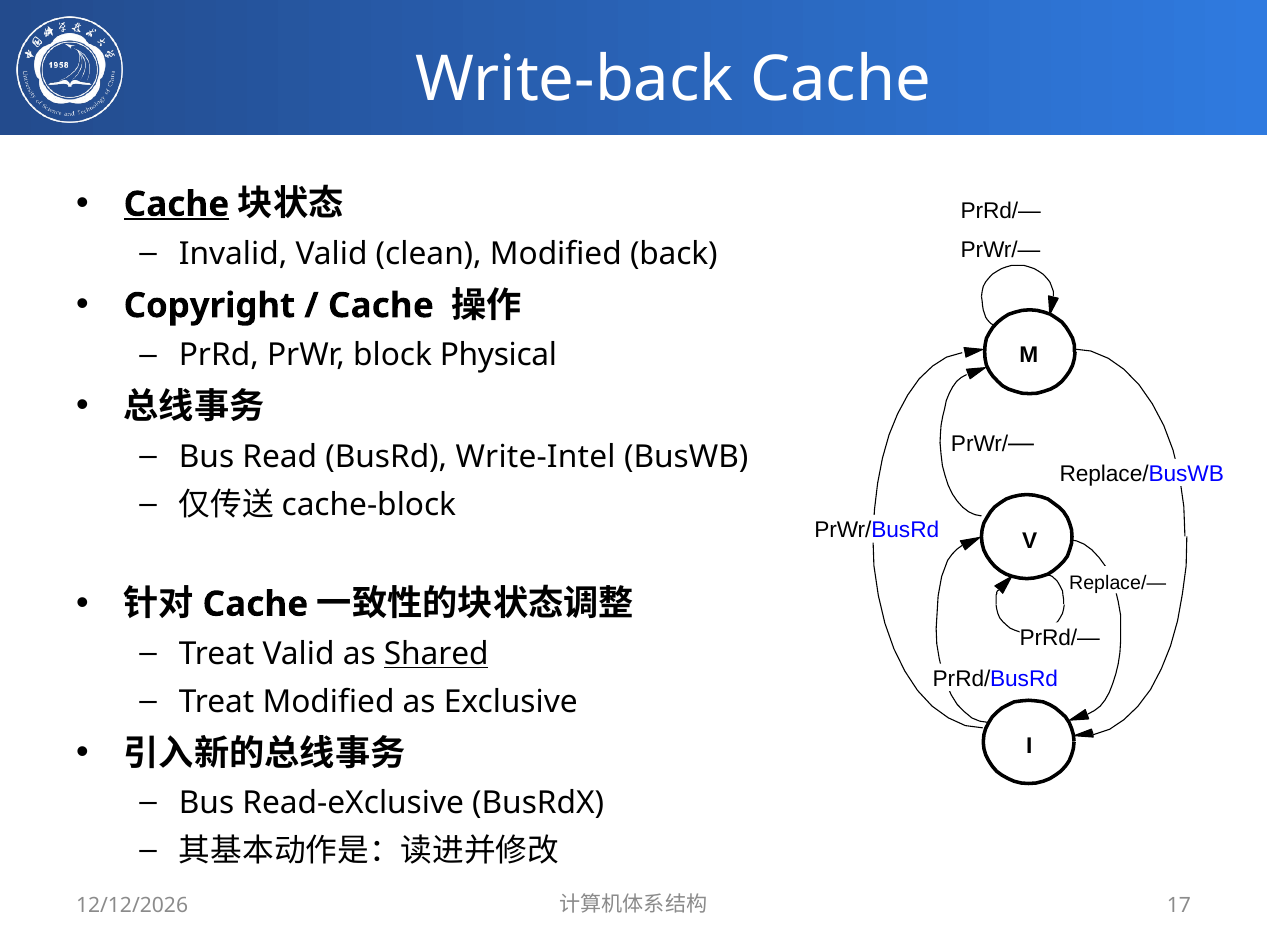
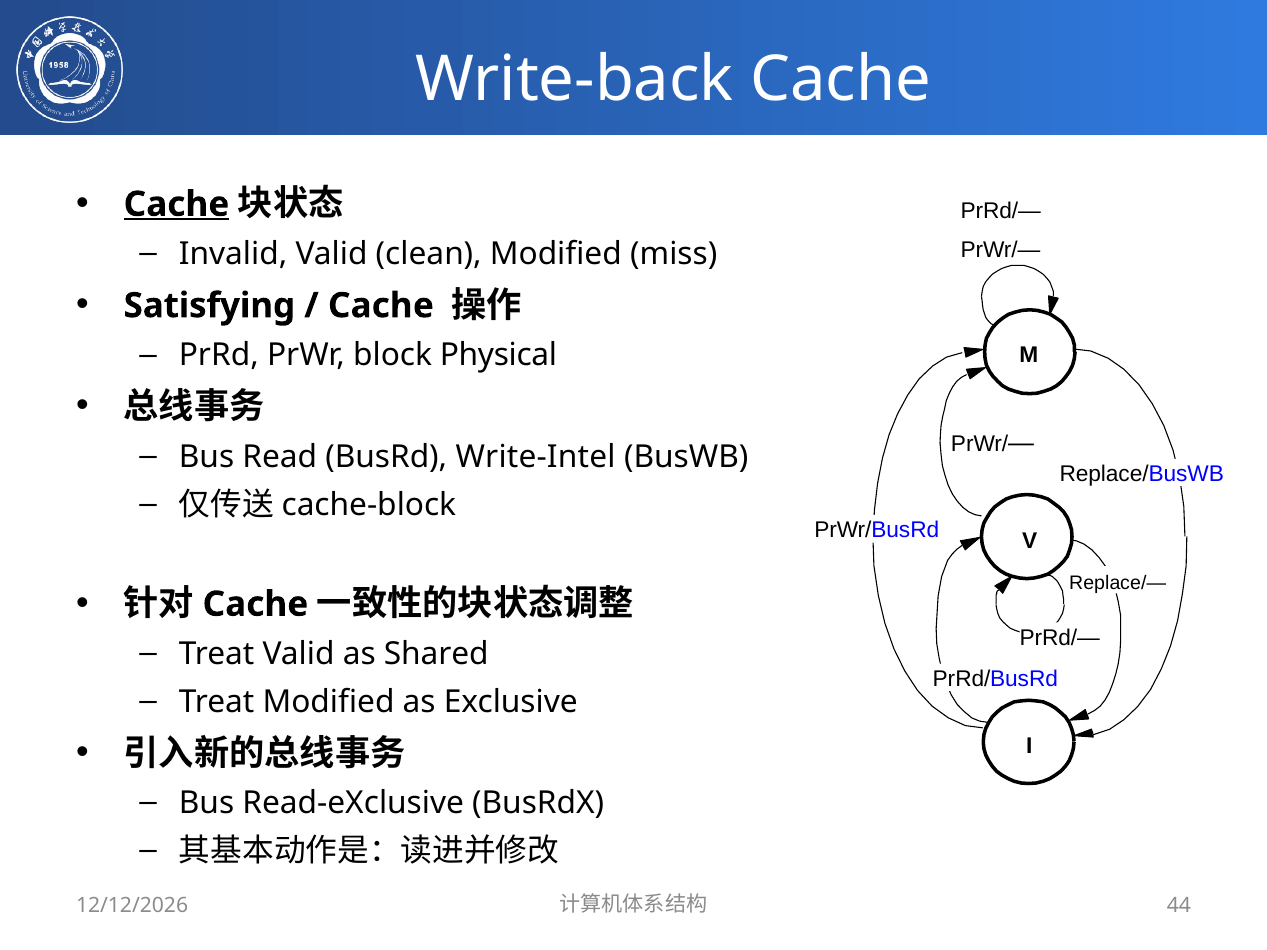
back: back -> miss (674, 254)
Copyright: Copyright -> Satisfying (209, 306)
Shared underline: present -> none (436, 654)
17: 17 -> 44 (1179, 906)
